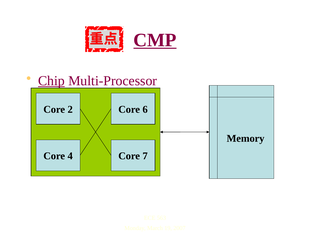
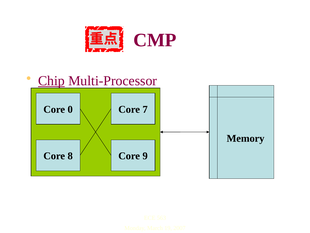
CMP underline: present -> none (155, 40)
2: 2 -> 0 (70, 109)
6: 6 -> 7 (145, 109)
4: 4 -> 8 (70, 156)
7: 7 -> 9 (145, 156)
